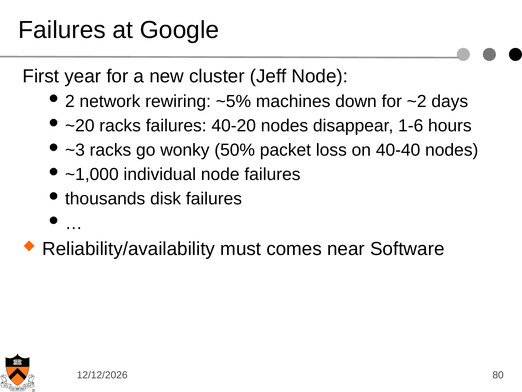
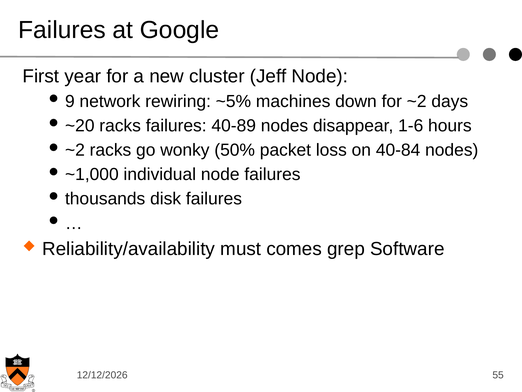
2: 2 -> 9 (70, 101)
40-20: 40-20 -> 40-89 (234, 126)
~3: ~3 -> ~2 (75, 150)
40-40: 40-40 -> 40-84 (398, 150)
near: near -> grep (346, 249)
80: 80 -> 55 (498, 375)
